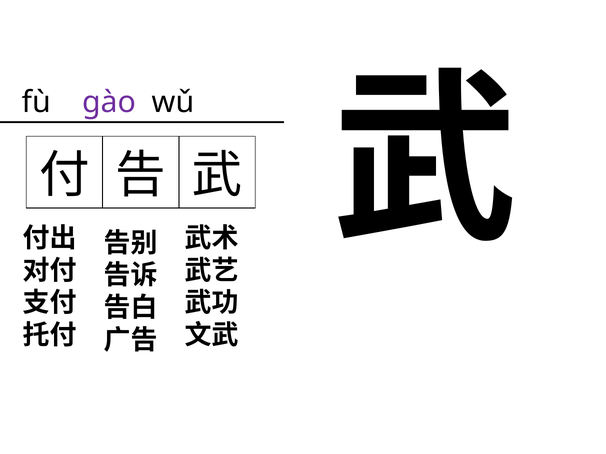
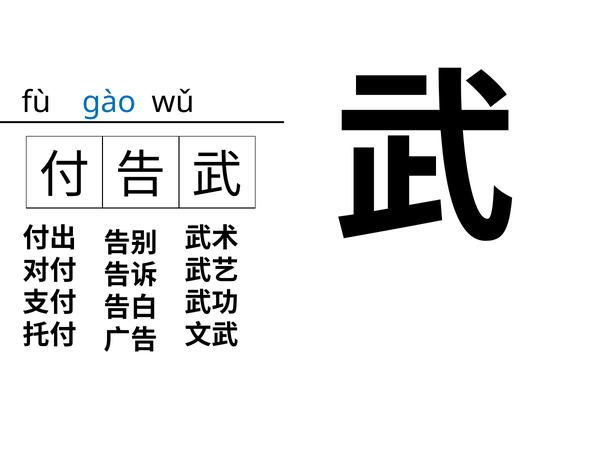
ɡào colour: purple -> blue (109, 103)
